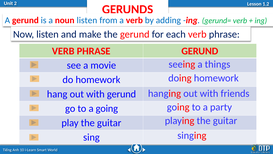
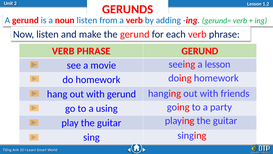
a things: things -> lesson (218, 64)
a going: going -> using (107, 108)
